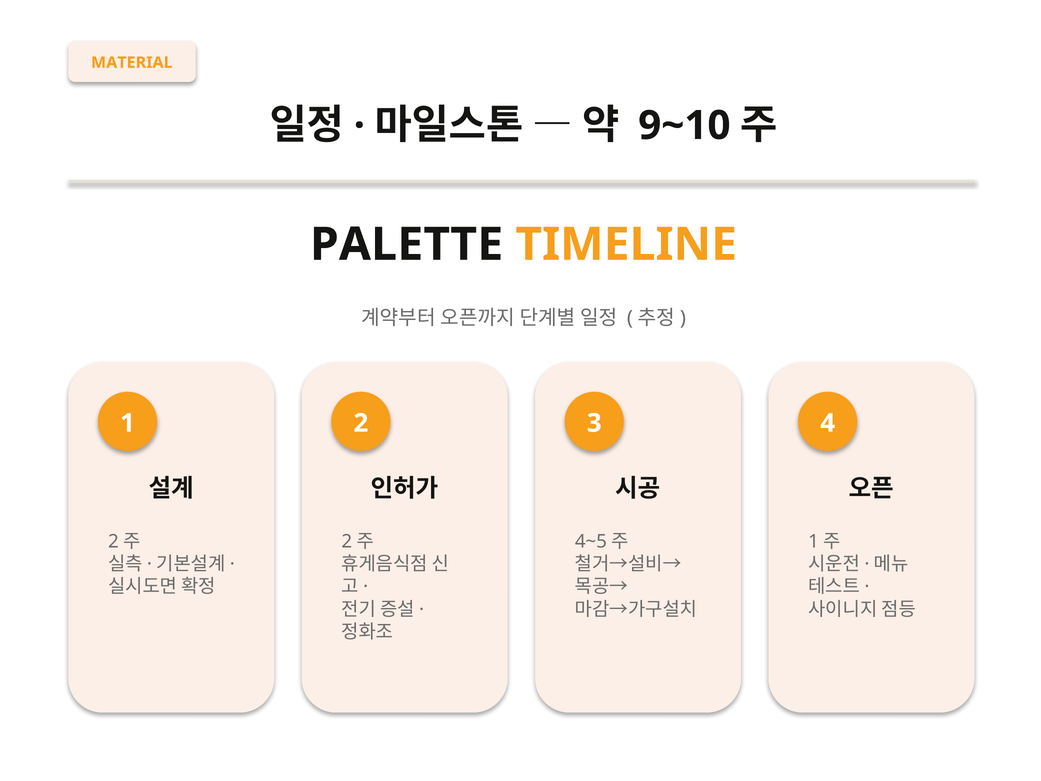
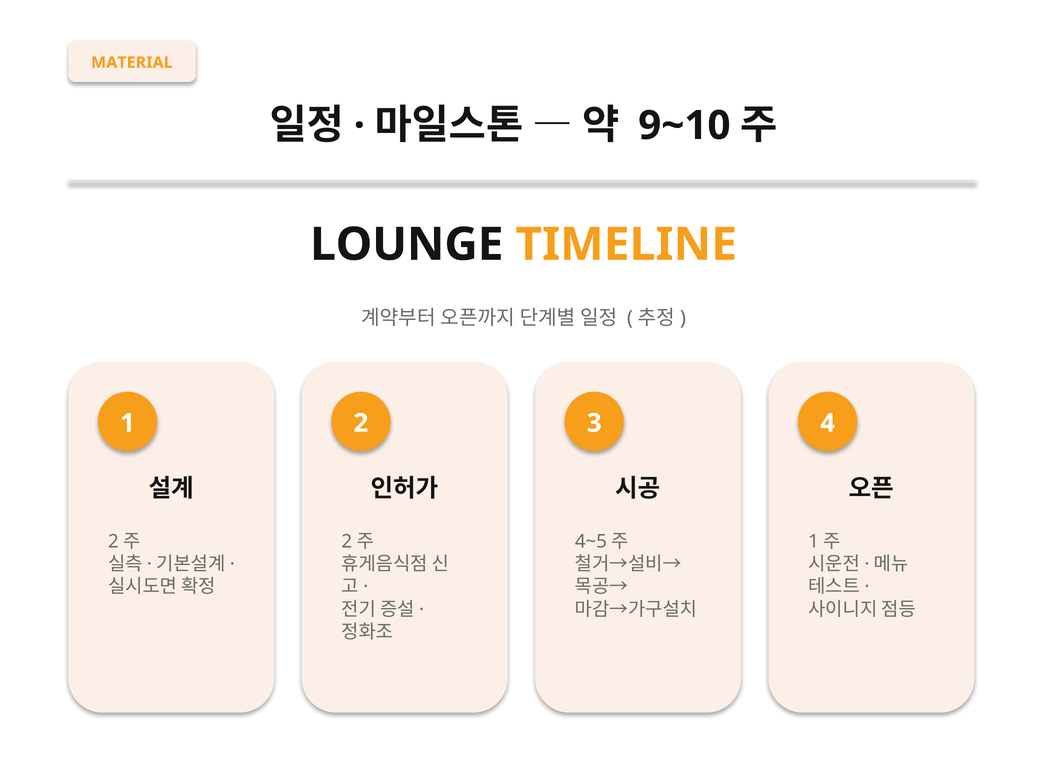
PALETTE: PALETTE -> LOUNGE (407, 244)
